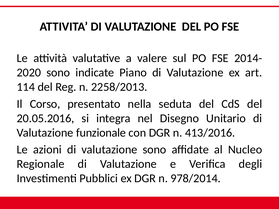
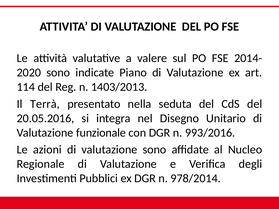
2258/2013: 2258/2013 -> 1403/2013 (119, 87)
Corso: Corso -> Terrà (45, 104)
413/2016: 413/2016 -> 993/2016 (210, 133)
